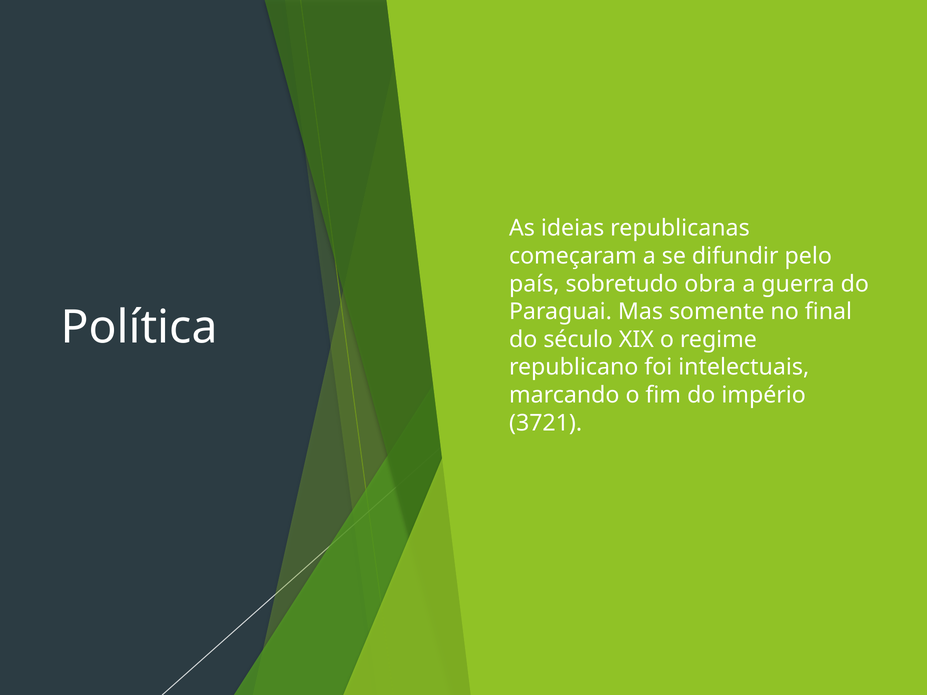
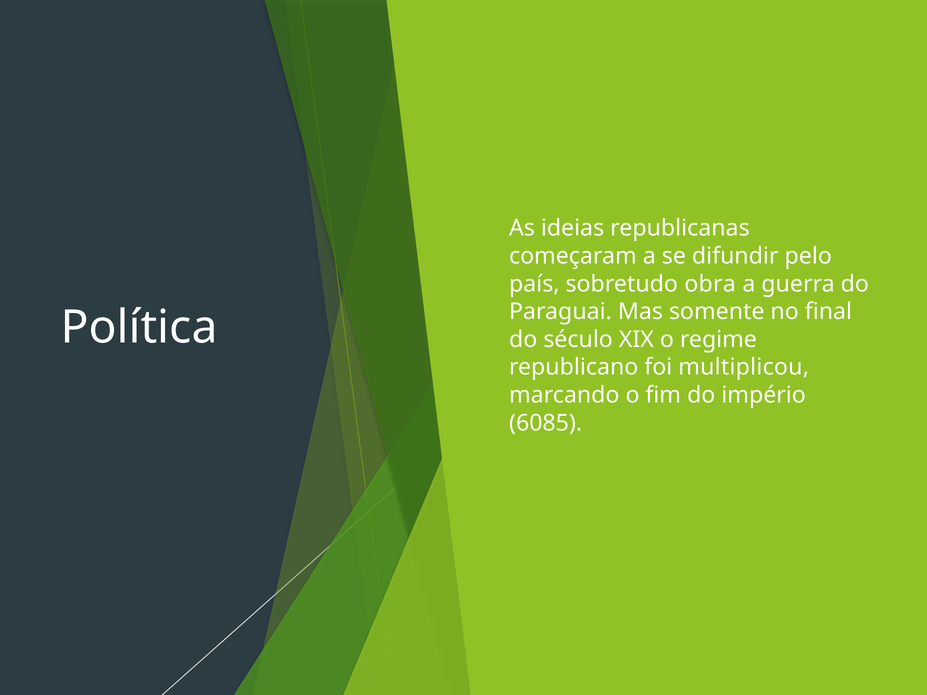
intelectuais: intelectuais -> multiplicou (744, 367)
3721: 3721 -> 6085 (546, 423)
